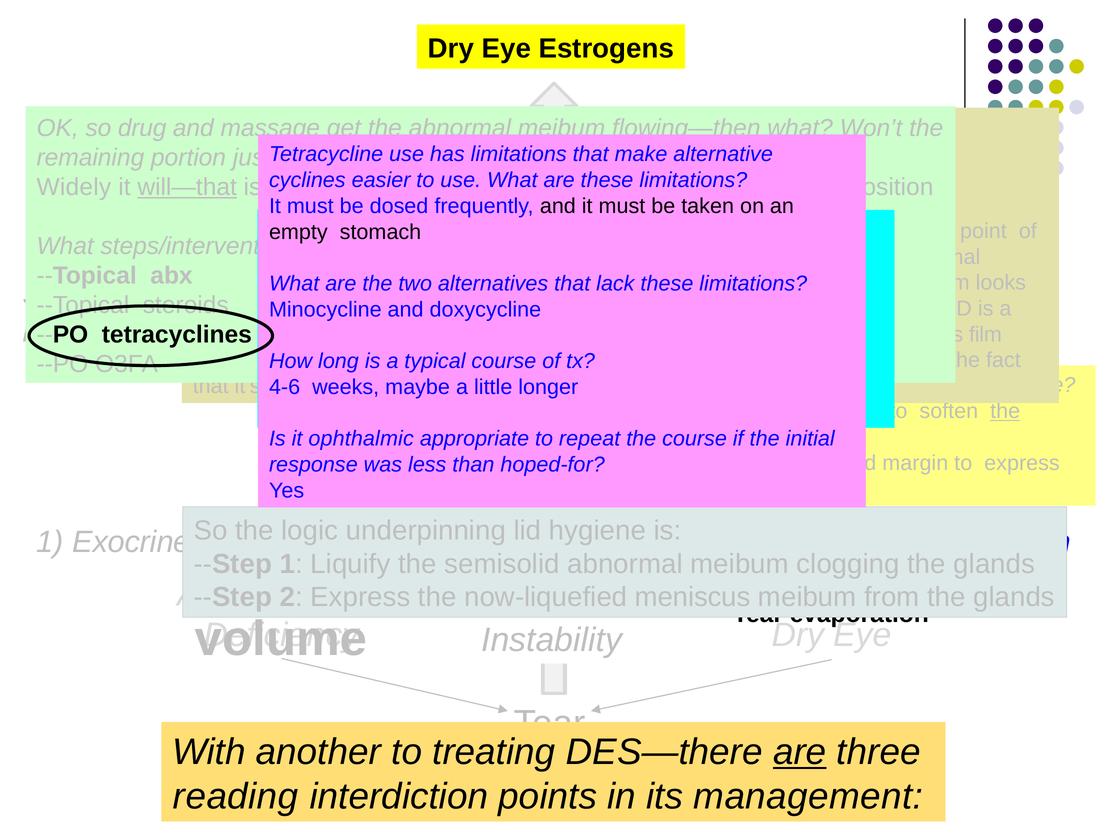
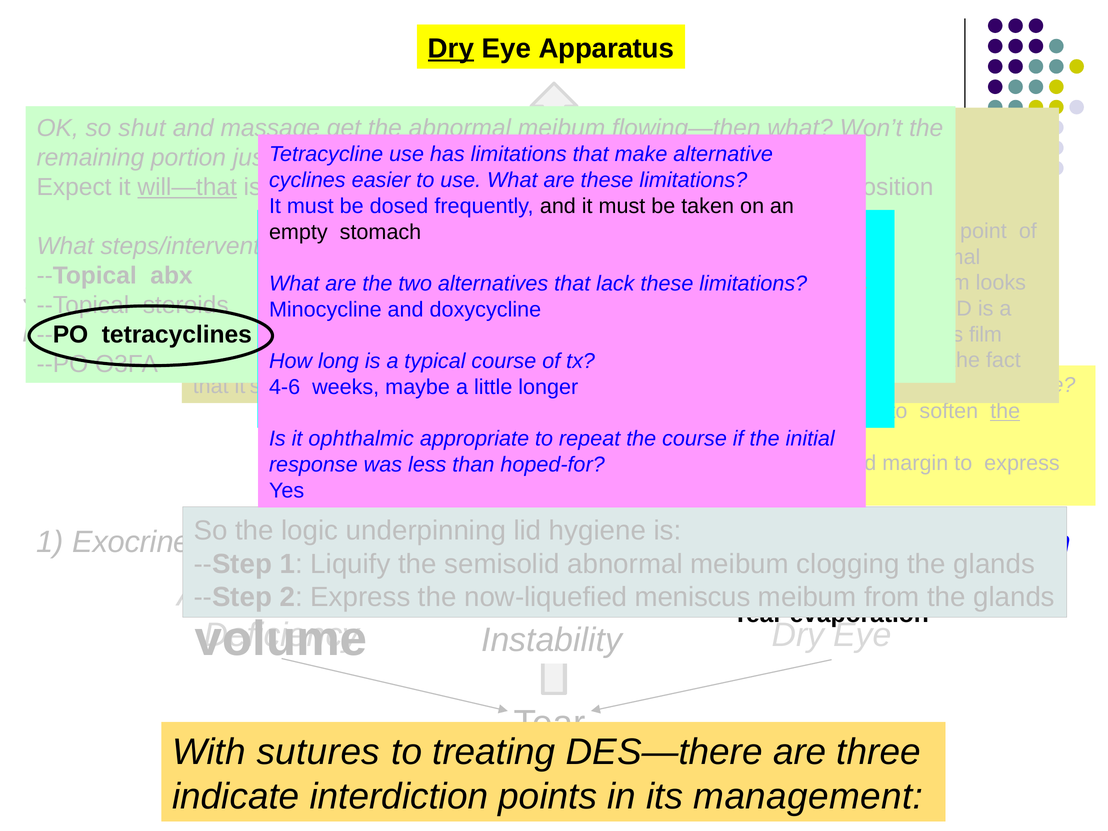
Dry underline: none -> present (451, 49)
Estrogens: Estrogens -> Apparatus (606, 49)
drug: drug -> shut (142, 128)
Widely: Widely -> Expect (74, 187)
another: another -> sutures (318, 752)
are underline: present -> none (800, 752)
reading: reading -> indicate (236, 796)
